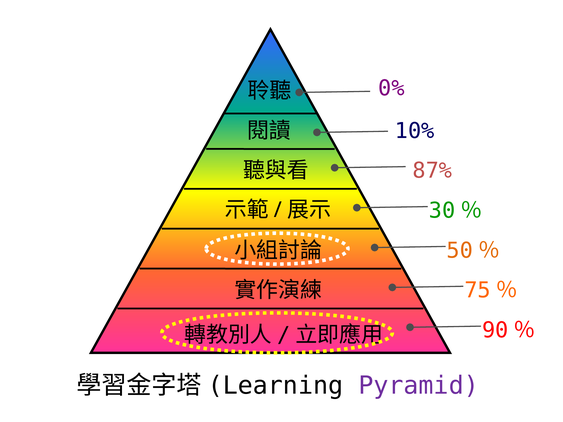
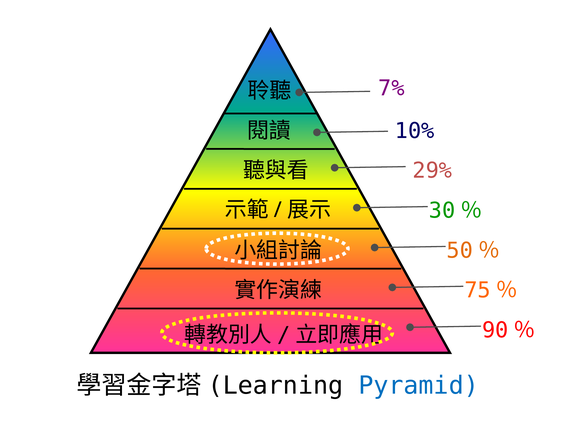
0%: 0% -> 7% (391, 88)
87%: 87% -> 29% (432, 171)
Pyramid colour: purple -> blue (419, 386)
